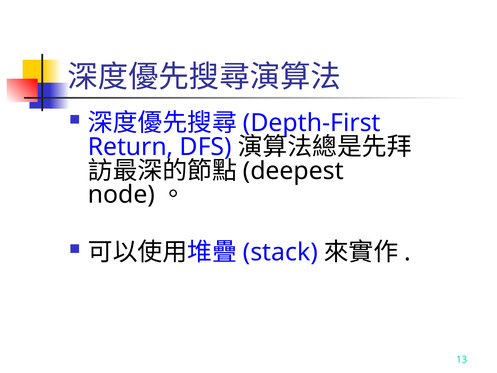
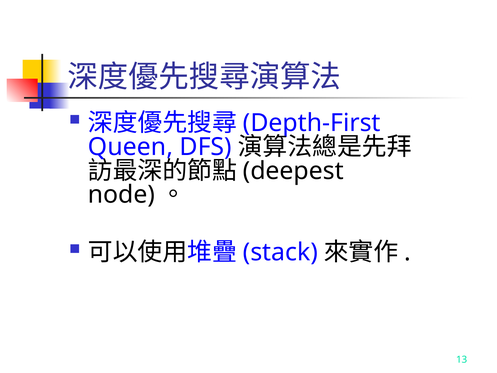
Return: Return -> Queen (130, 147)
